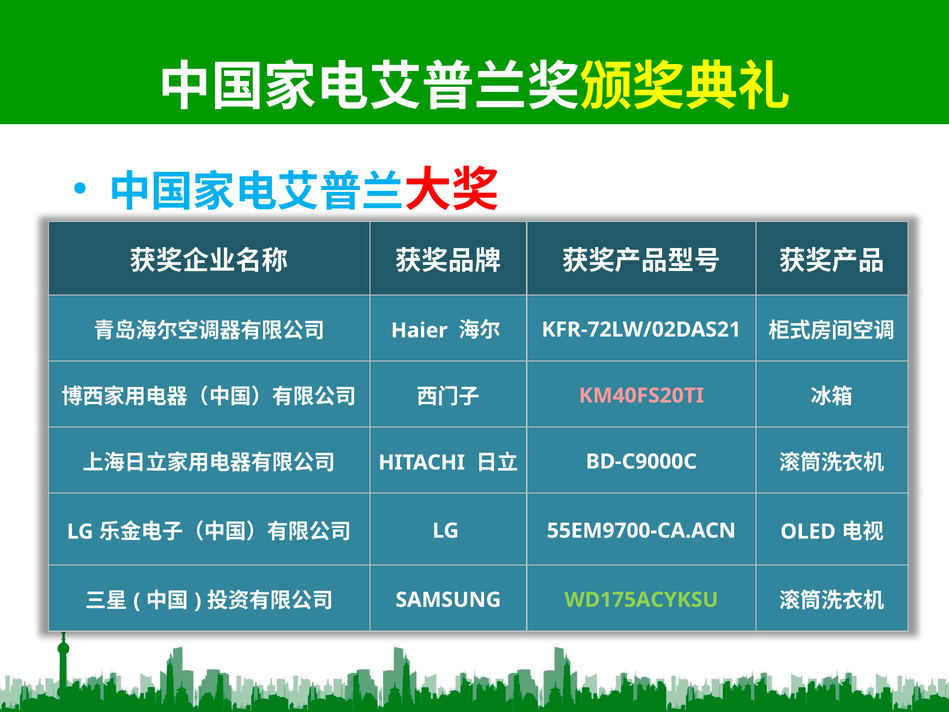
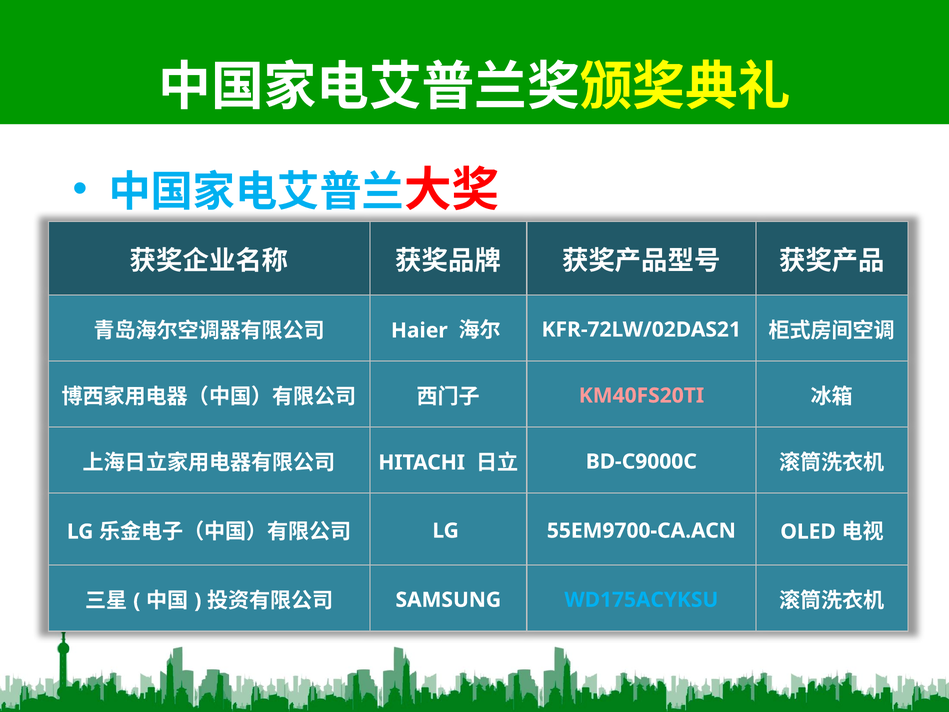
WD175ACYKSU colour: light green -> light blue (641, 600)
